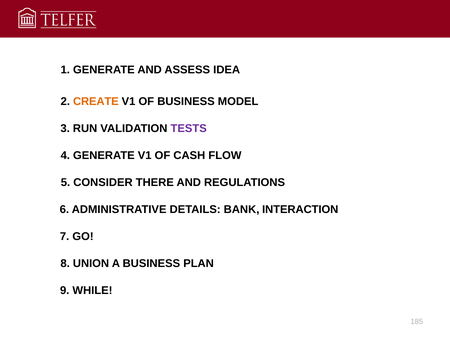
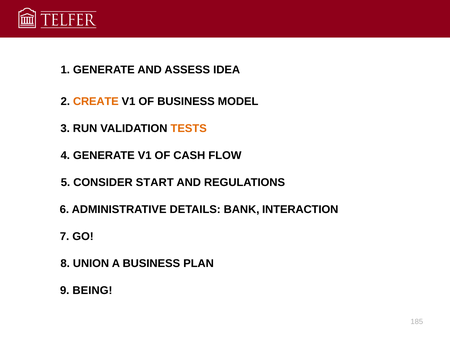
TESTS colour: purple -> orange (189, 129)
THERE: THERE -> START (155, 183)
WHILE: WHILE -> BEING (92, 291)
